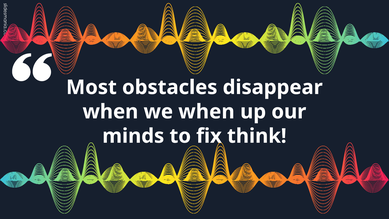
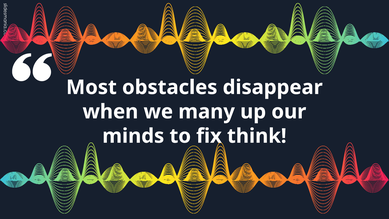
we when: when -> many (207, 112)
